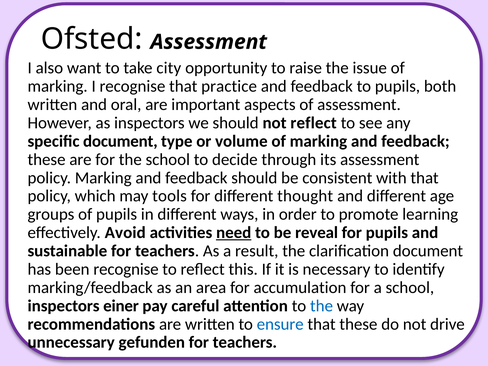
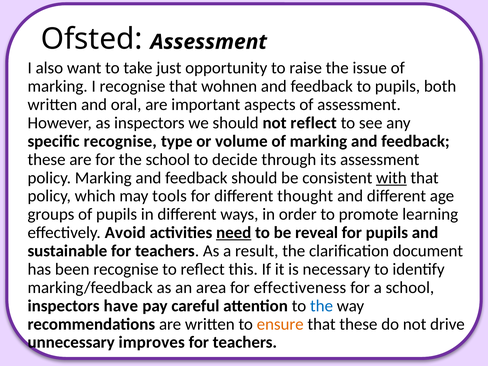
city: city -> just (169, 68)
practice: practice -> wohnen (229, 86)
specific document: document -> recognise (120, 141)
with underline: none -> present (391, 178)
accumulation: accumulation -> effectiveness (300, 288)
einer: einer -> have (121, 306)
ensure colour: blue -> orange (280, 324)
gefunden: gefunden -> improves (152, 342)
